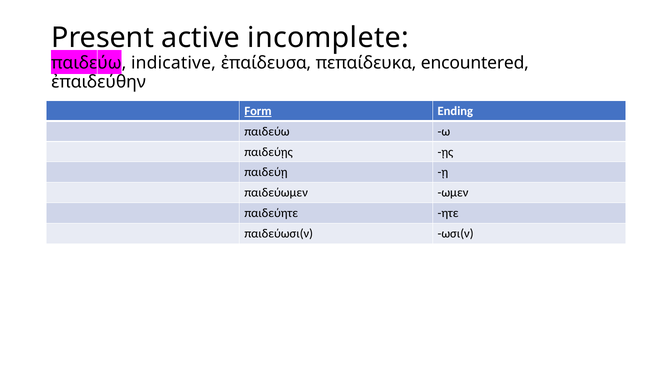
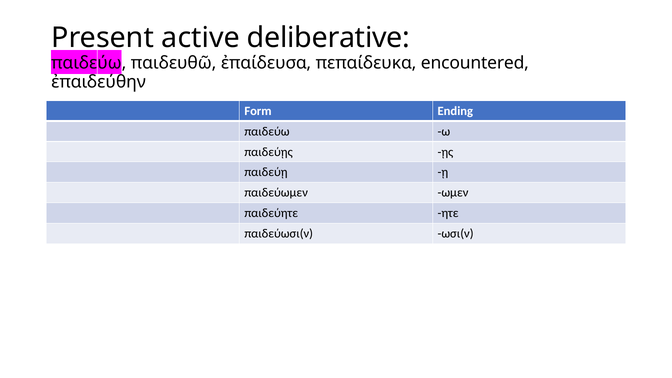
incomplete: incomplete -> deliberative (328, 38)
indicative: indicative -> παιδευθῶ (174, 63)
Form underline: present -> none (258, 111)
